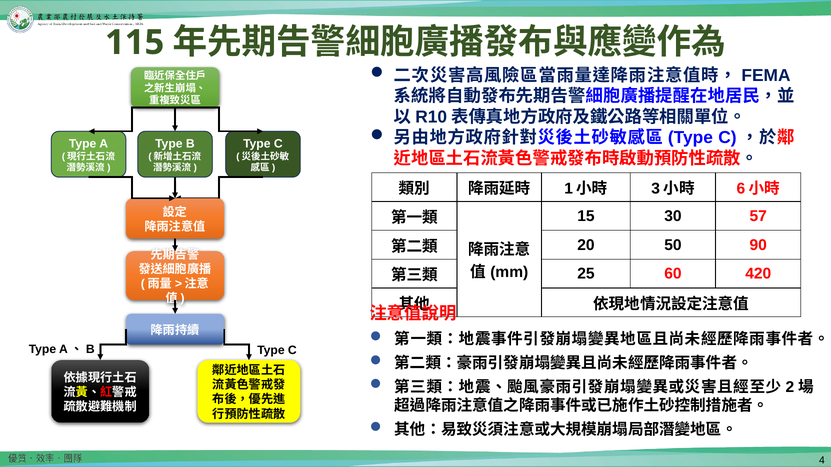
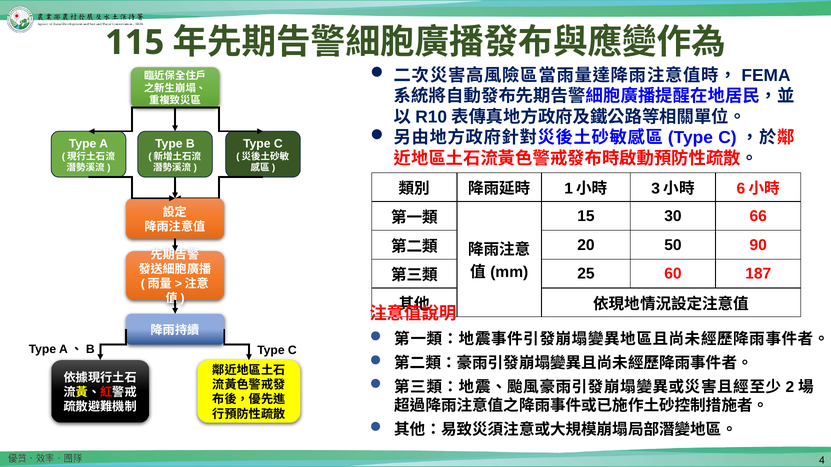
57: 57 -> 66 (758, 216)
420: 420 -> 187 (758, 274)
